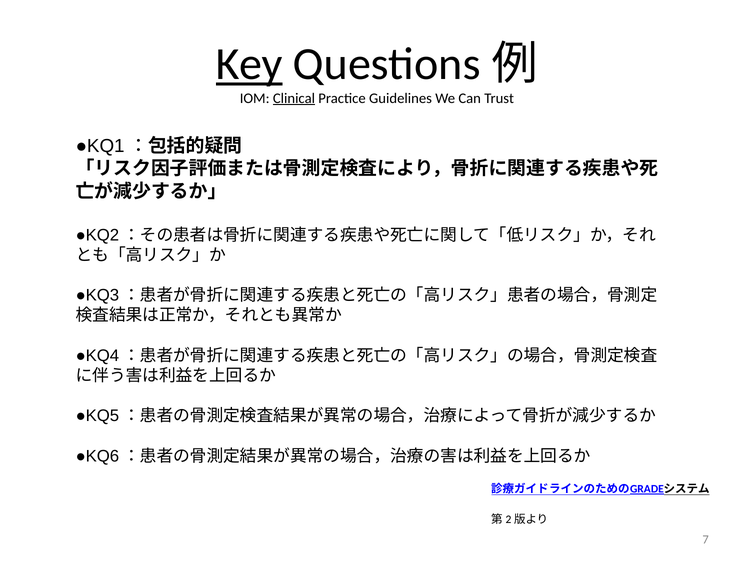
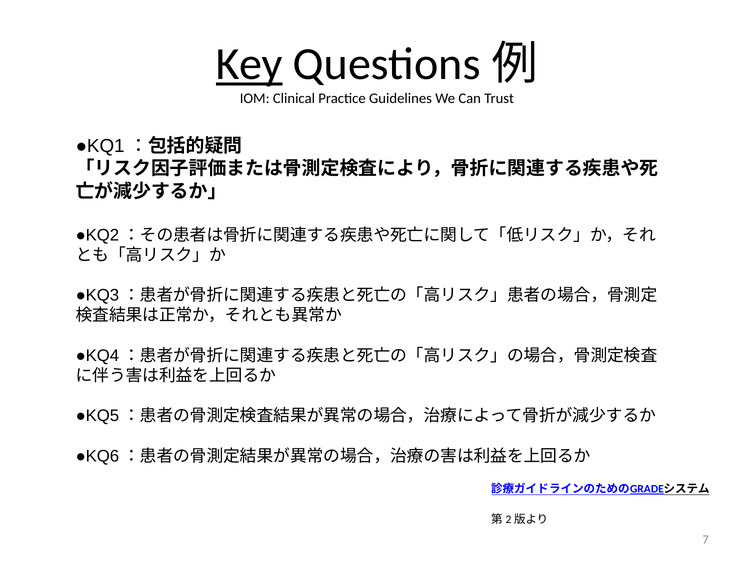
Clinical underline: present -> none (294, 98)
